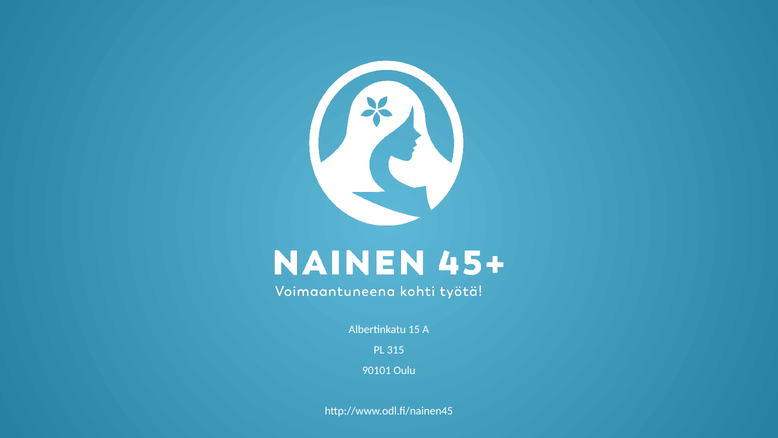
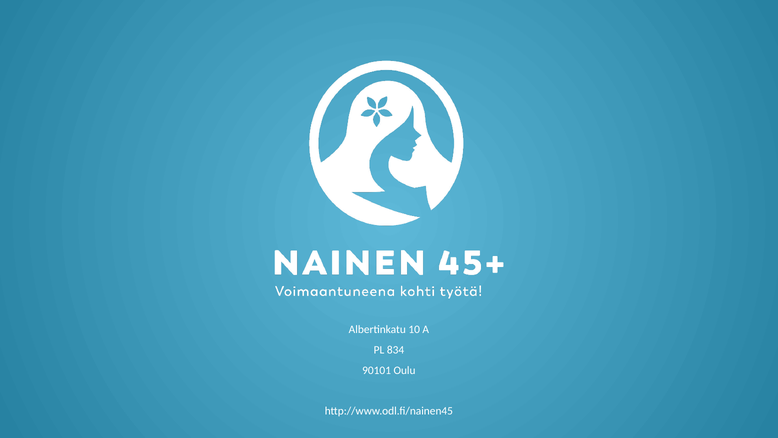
15: 15 -> 10 (414, 329)
315: 315 -> 834 (396, 350)
